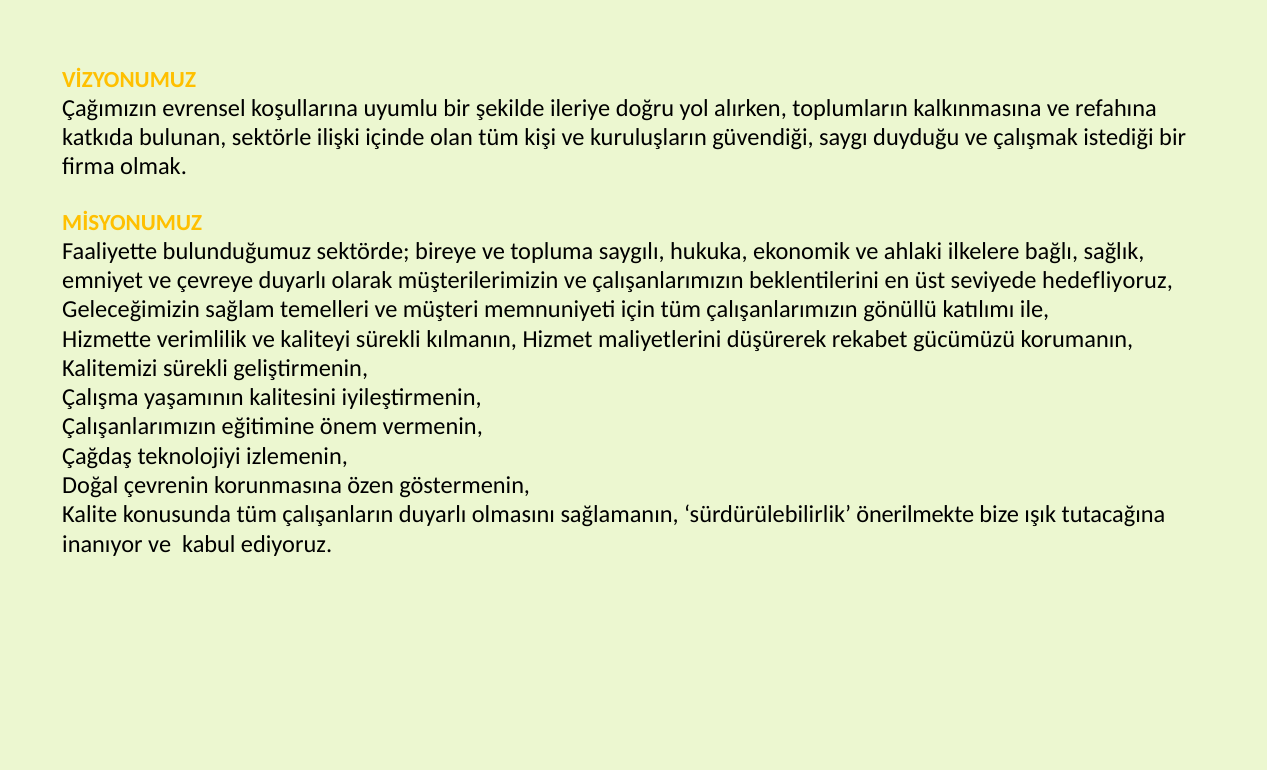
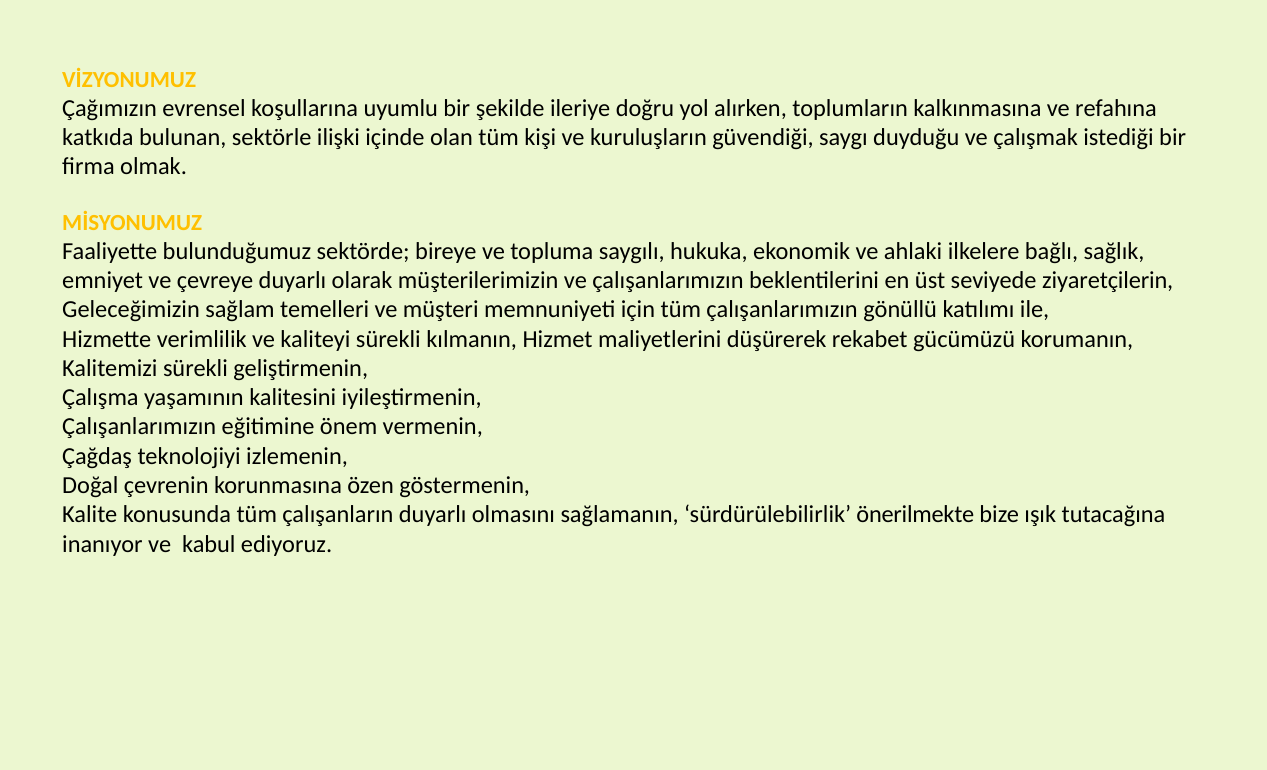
hedefliyoruz: hedefliyoruz -> ziyaretçilerin (1108, 281)
